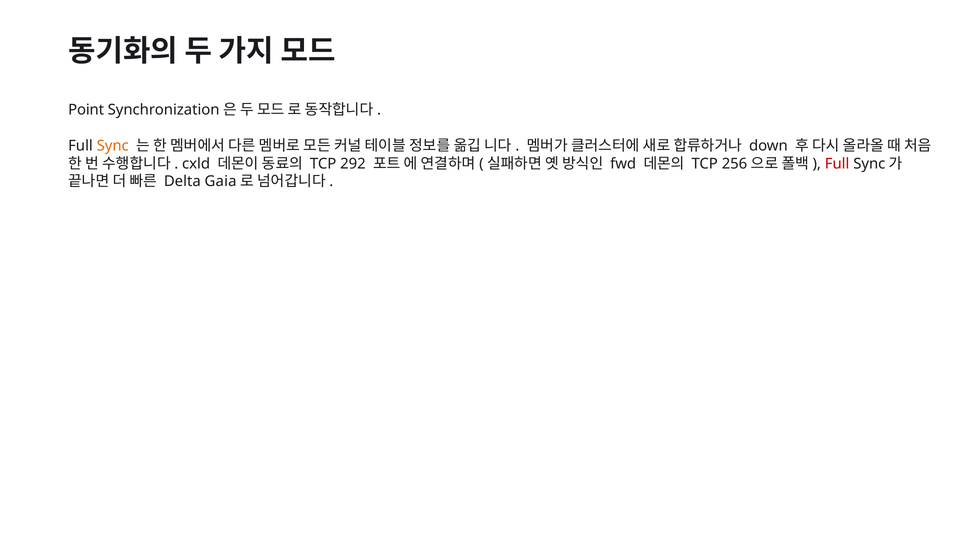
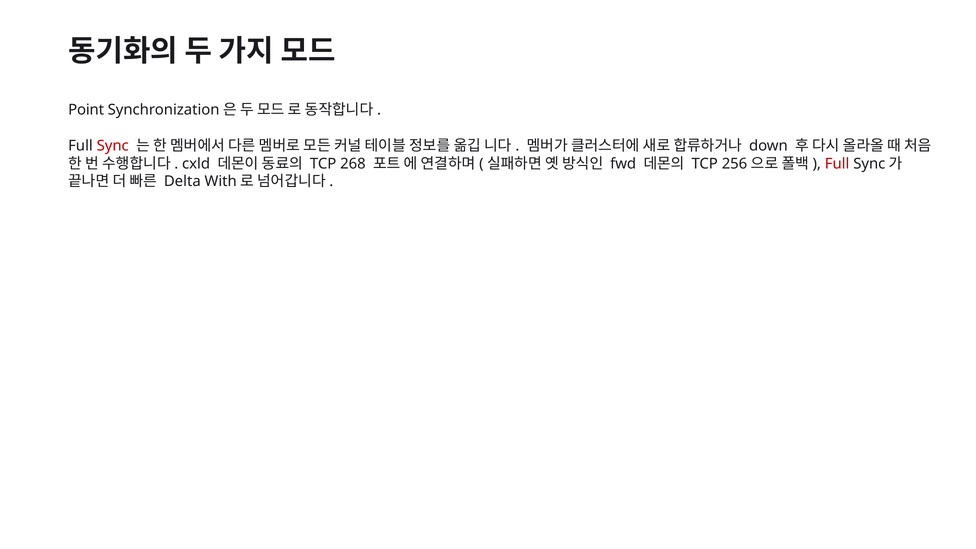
Sync colour: orange -> red (113, 146)
292: 292 -> 268 (353, 164)
Gaia: Gaia -> With (221, 182)
